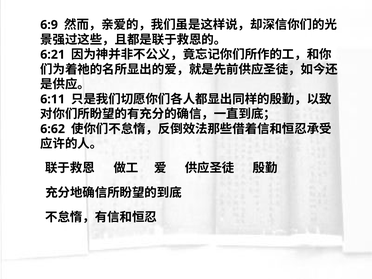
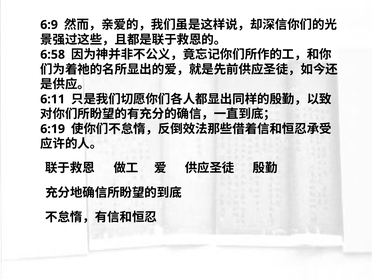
6:21: 6:21 -> 6:58 (53, 55)
6:62: 6:62 -> 6:19 (53, 129)
